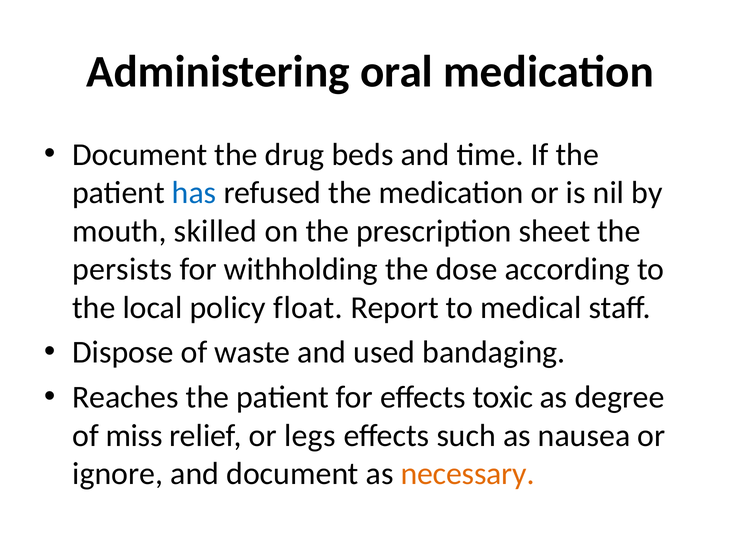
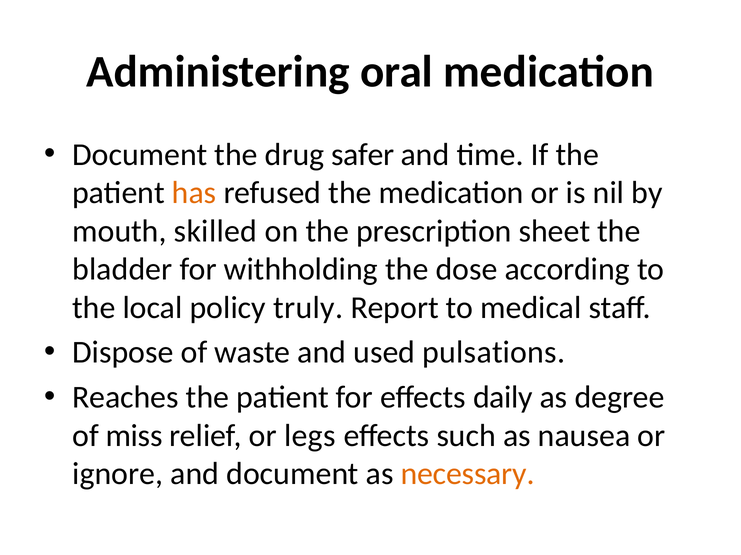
beds: beds -> safer (363, 155)
has colour: blue -> orange (194, 193)
persists: persists -> bladder (122, 270)
float: float -> truly (308, 308)
bandaging: bandaging -> pulsations (494, 353)
toxic: toxic -> daily (503, 398)
